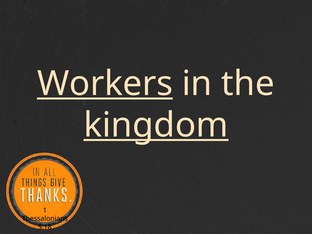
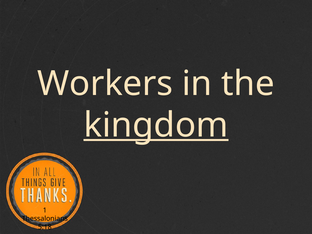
Workers underline: present -> none (105, 84)
